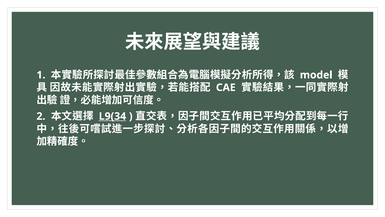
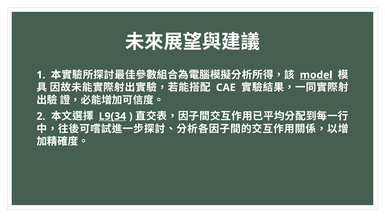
model underline: none -> present (316, 75)
